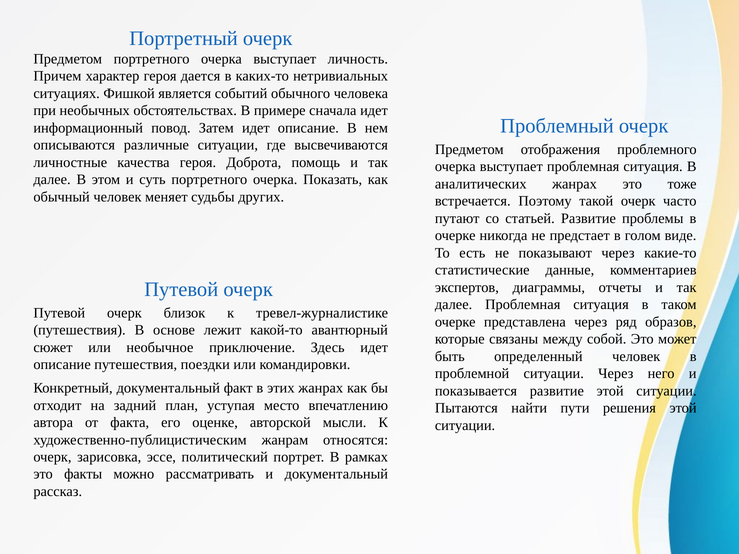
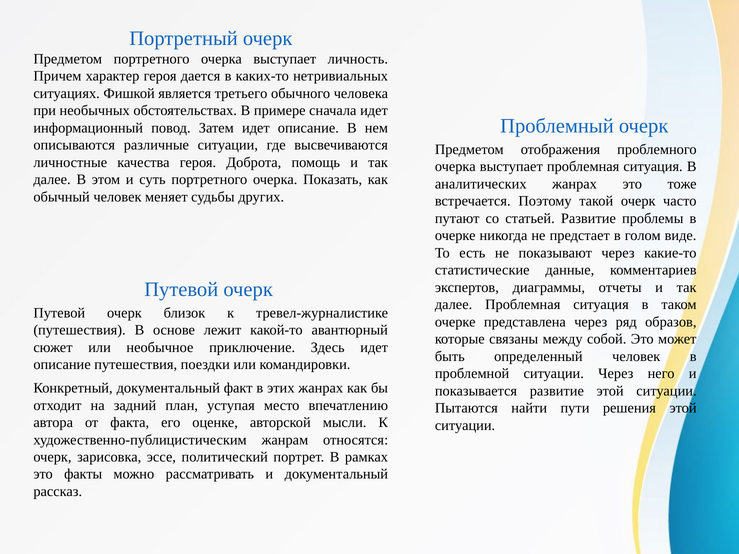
событий: событий -> третьего (241, 93)
